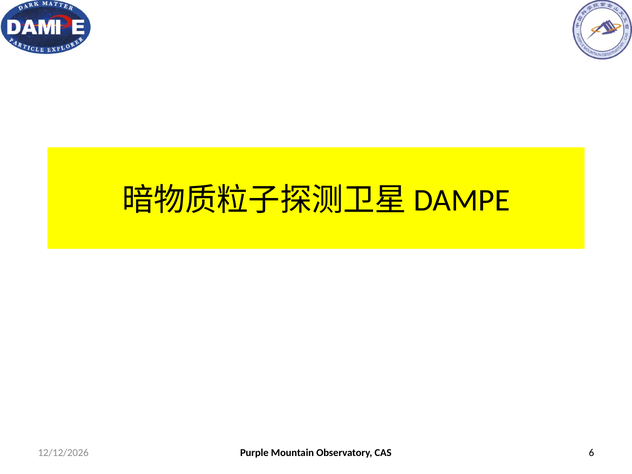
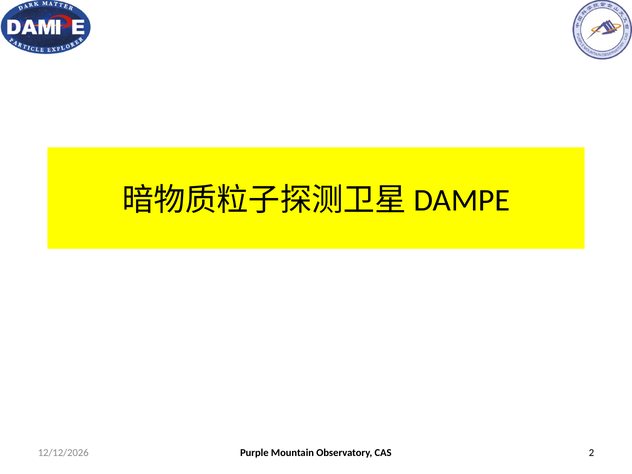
6: 6 -> 2 (591, 453)
